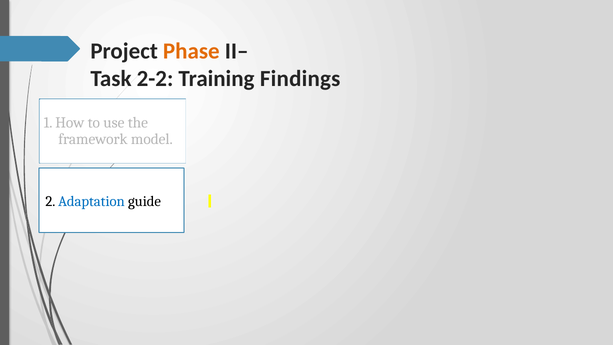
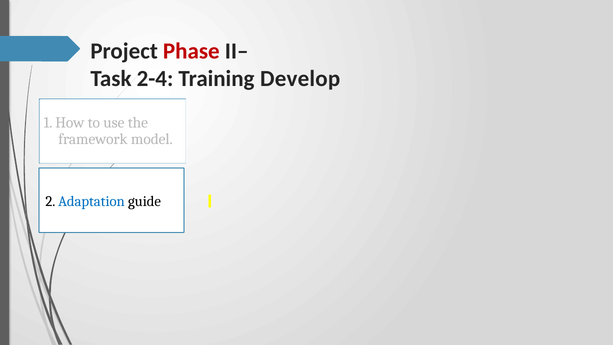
Phase colour: orange -> red (191, 51)
2-2: 2-2 -> 2-4 (155, 79)
Findings: Findings -> Develop (300, 79)
